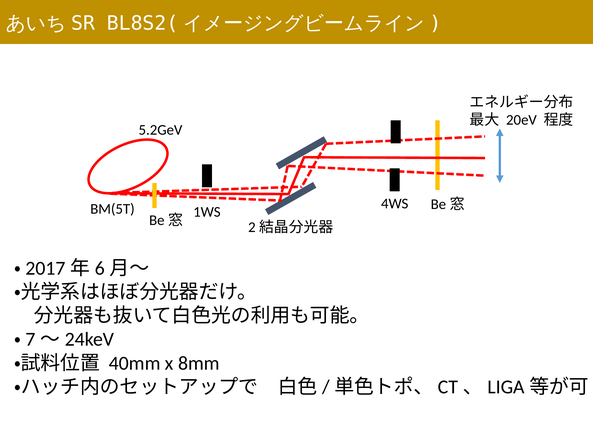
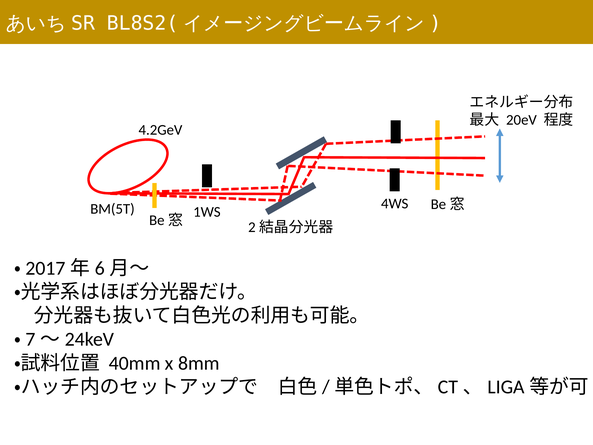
5.2GeV: 5.2GeV -> 4.2GeV (160, 130)
